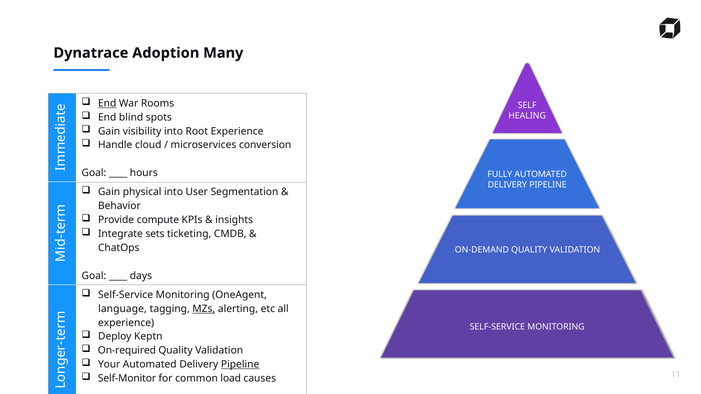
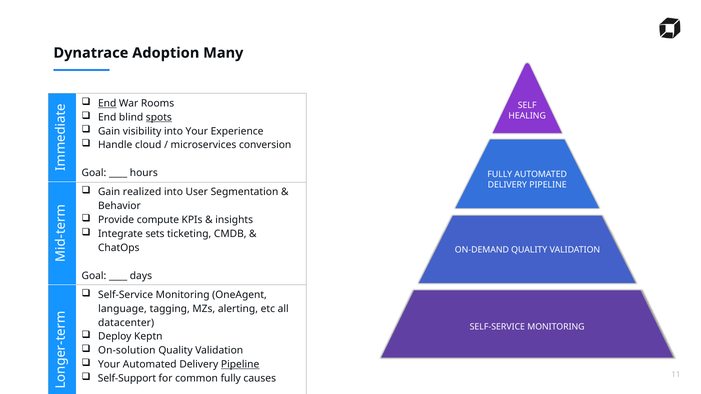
spots underline: none -> present (159, 117)
into Root: Root -> Your (197, 131)
physical: physical -> realized (142, 192)
MZs underline: present -> none (204, 309)
experience: experience -> datacenter (126, 323)
On-required: On-required -> On-solution (127, 351)
Self-Monitor: Self-Monitor -> Self-Support (127, 379)
common load: load -> fully (231, 379)
